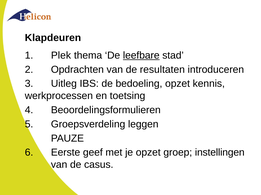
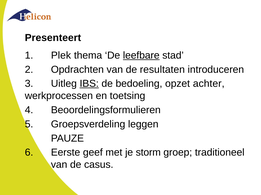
Klapdeuren: Klapdeuren -> Presenteert (53, 38)
IBS underline: none -> present (89, 84)
kennis: kennis -> achter (209, 84)
je opzet: opzet -> storm (148, 153)
instellingen: instellingen -> traditioneel (220, 153)
